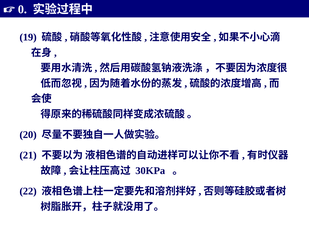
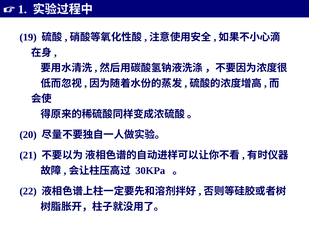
0: 0 -> 1 (22, 10)
